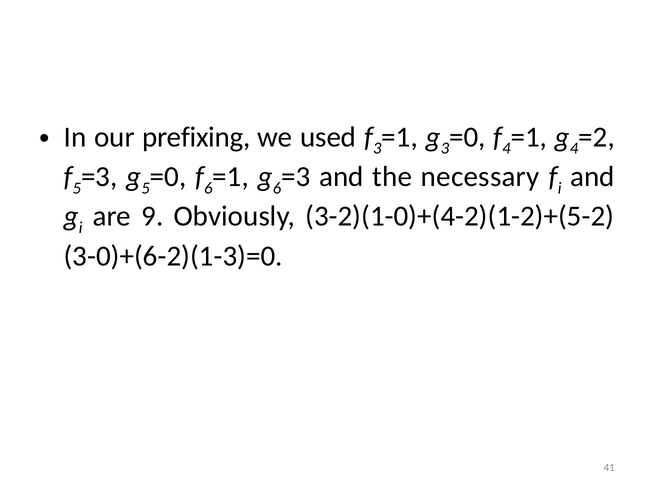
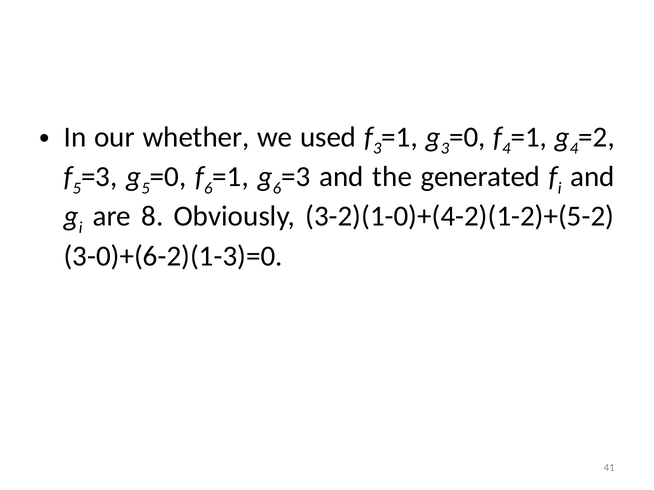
prefixing: prefixing -> whether (196, 137)
necessary: necessary -> generated (480, 177)
9: 9 -> 8 (152, 217)
